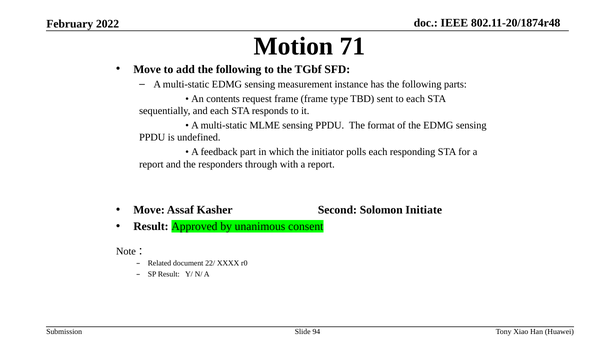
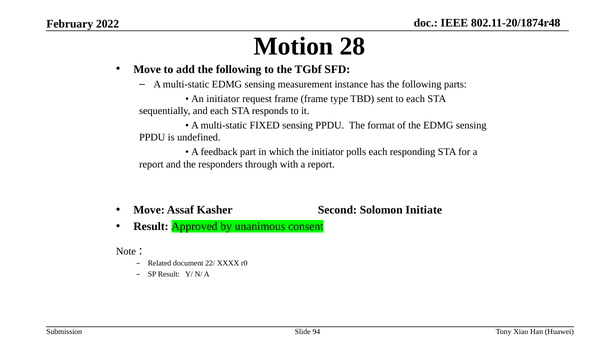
71: 71 -> 28 (352, 46)
An contents: contents -> initiator (223, 99)
MLME: MLME -> FIXED (265, 125)
